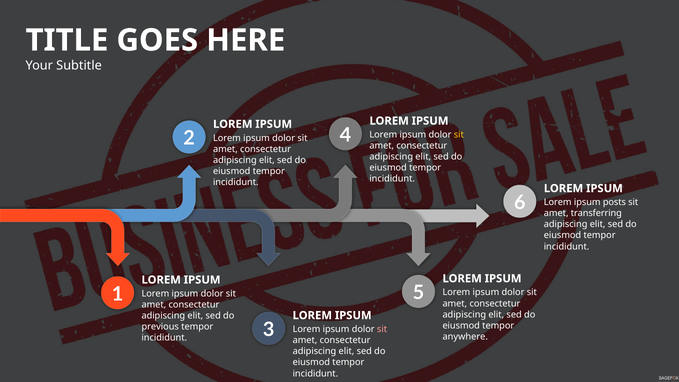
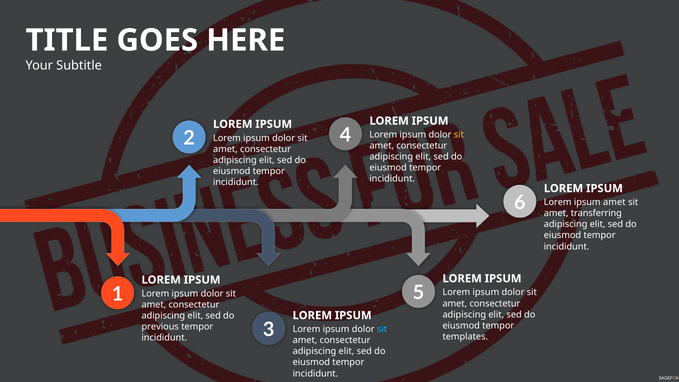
ipsum posts: posts -> amet (614, 202)
sit colour: pink -> light blue (382, 329)
anywhere: anywhere -> templates (465, 337)
